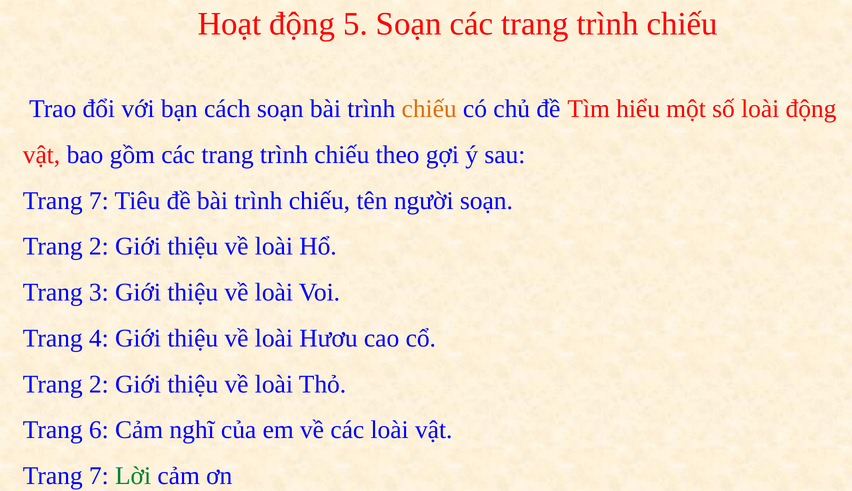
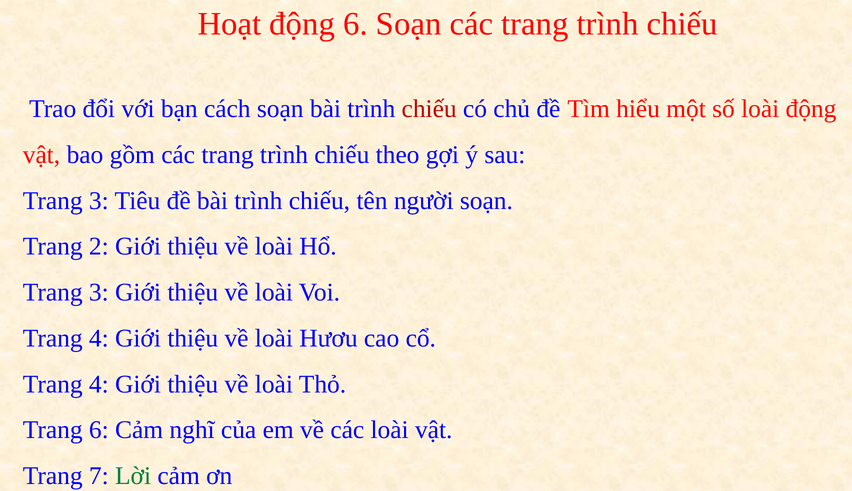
động 5: 5 -> 6 (355, 24)
chiếu colour: orange -> red (429, 109)
7: 7 -> 3 (99, 201)
2: 2 -> 4 (99, 385)
